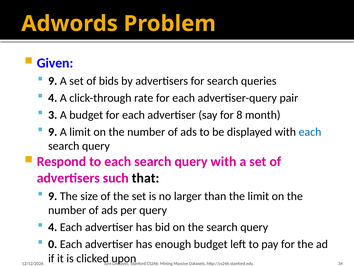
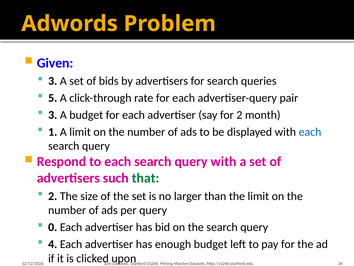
9: 9 -> 3 (53, 81)
4: 4 -> 5 (53, 98)
for 8: 8 -> 2 (239, 115)
9: 9 -> 1 (53, 132)
that colour: black -> green (146, 178)
9: 9 -> 2 (53, 196)
4: 4 -> 0 (53, 227)
0: 0 -> 4 (53, 244)
